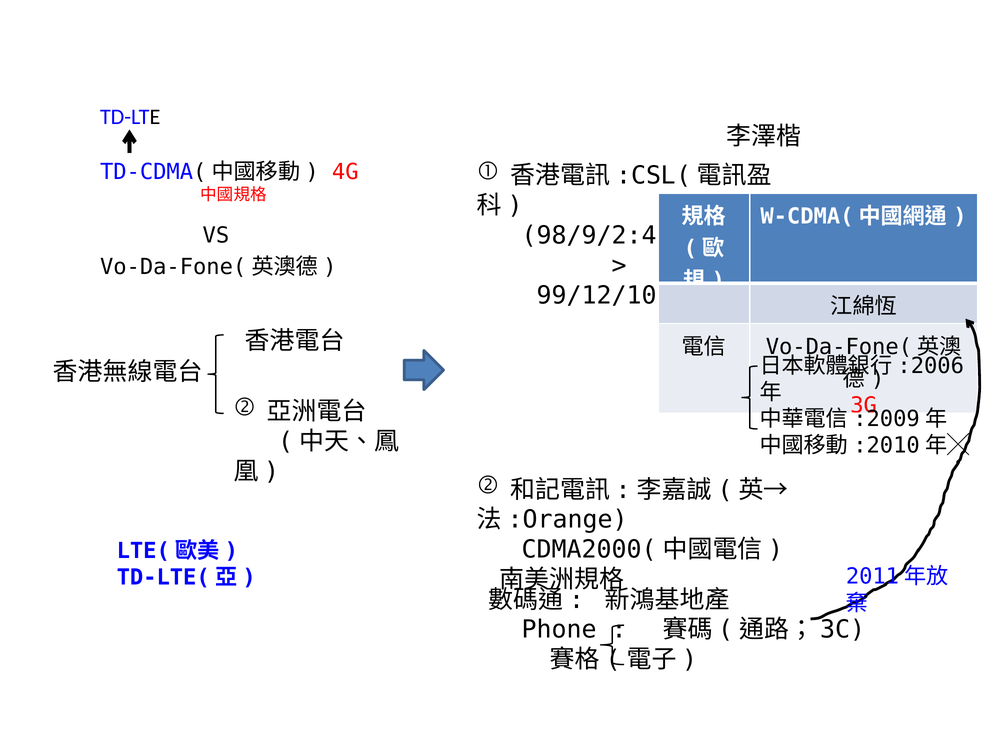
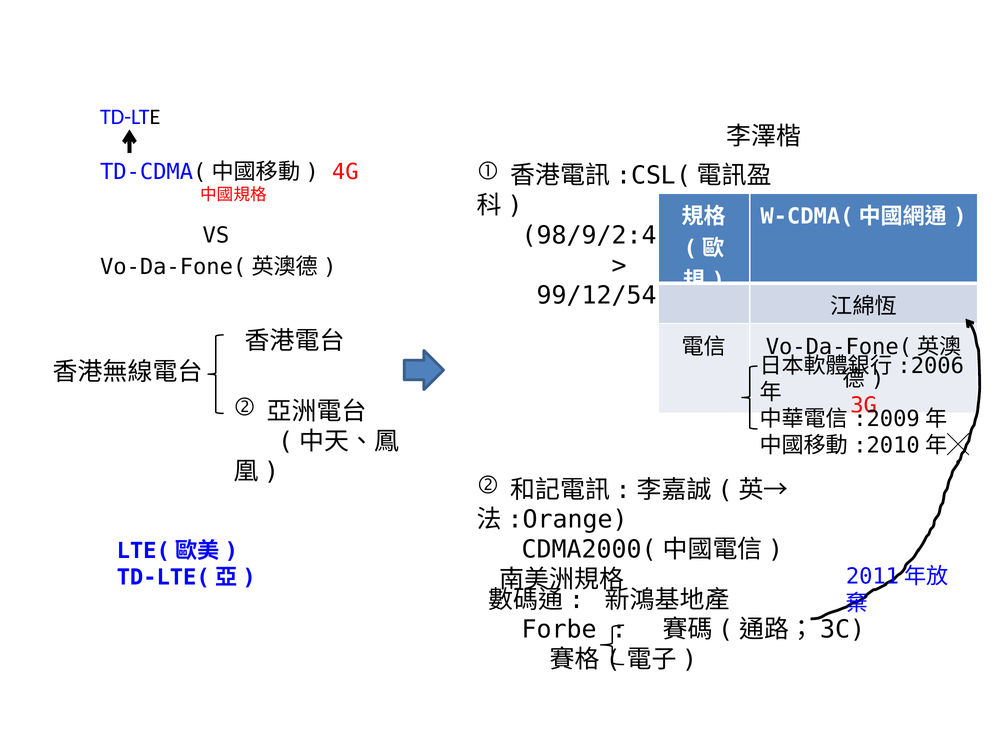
99/12/10: 99/12/10 -> 99/12/54 (597, 295)
Phone: Phone -> Forbe (559, 630)
